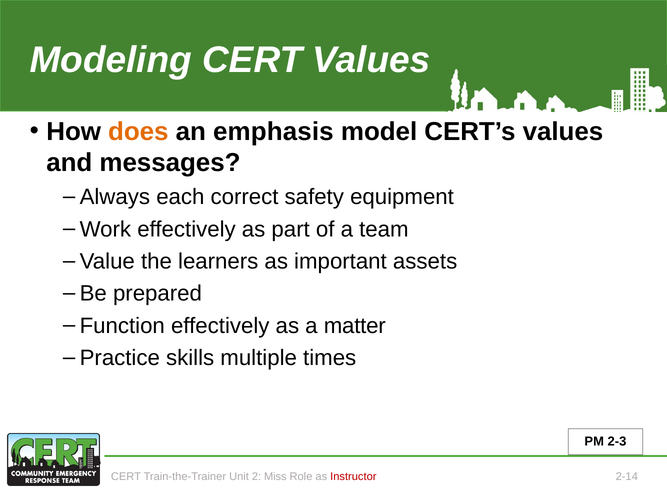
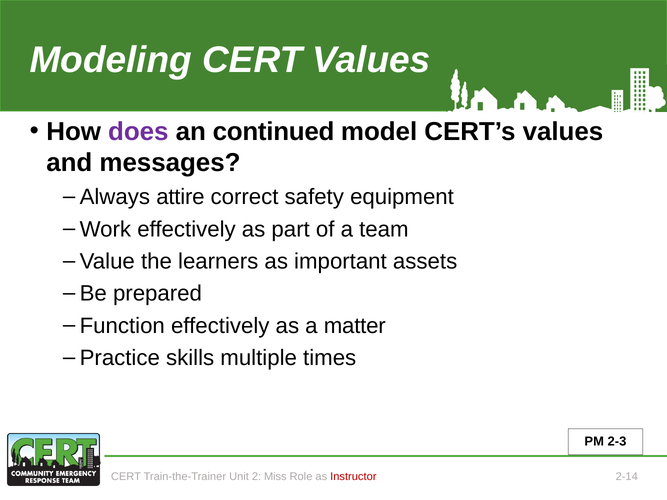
does colour: orange -> purple (138, 132)
emphasis: emphasis -> continued (274, 132)
each: each -> attire (180, 197)
